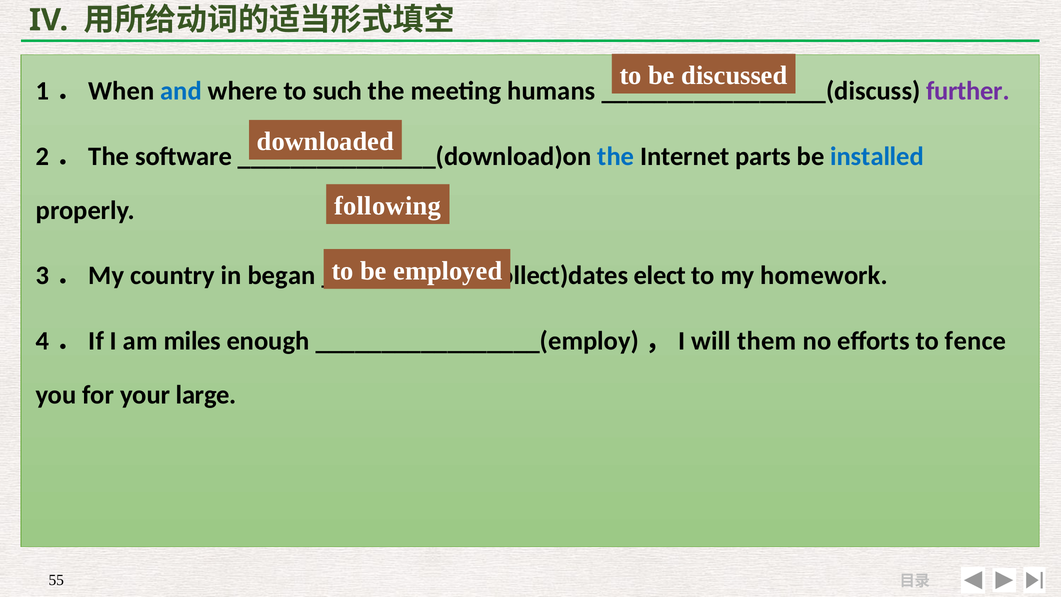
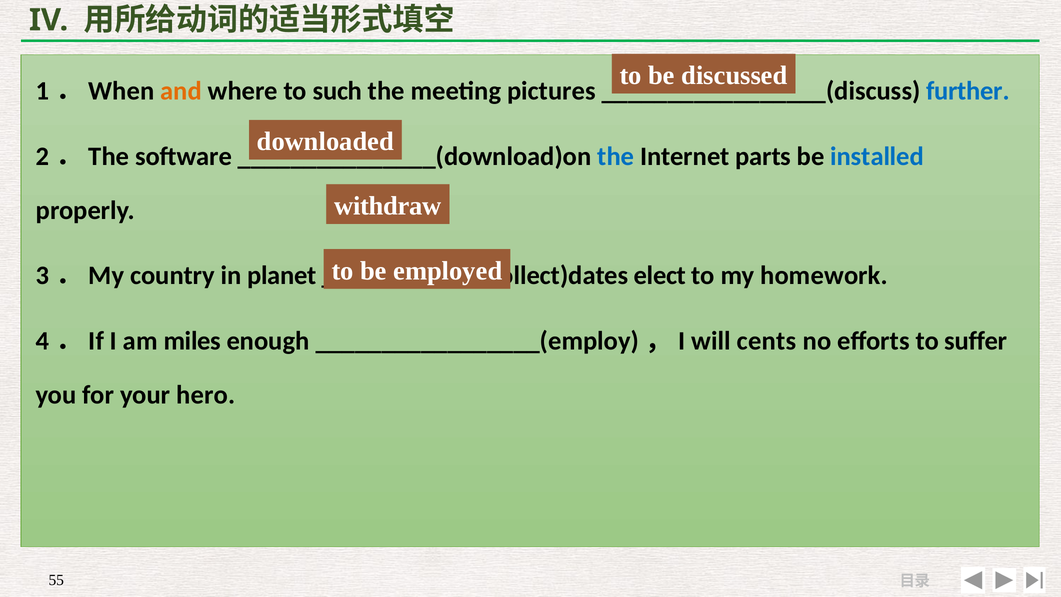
and colour: blue -> orange (181, 91)
humans: humans -> pictures (551, 91)
further colour: purple -> blue (968, 91)
following: following -> withdraw (388, 206)
began: began -> planet (282, 276)
them: them -> cents (767, 341)
fence: fence -> suffer (976, 341)
large: large -> hero (206, 395)
